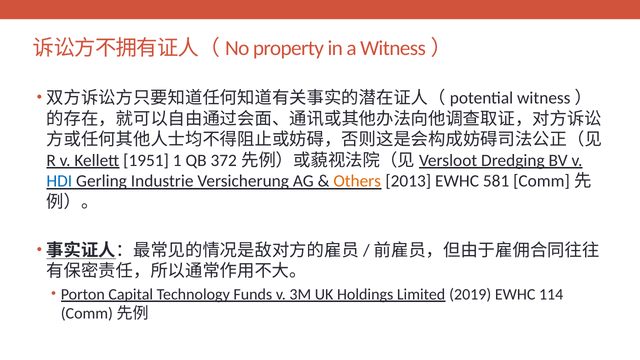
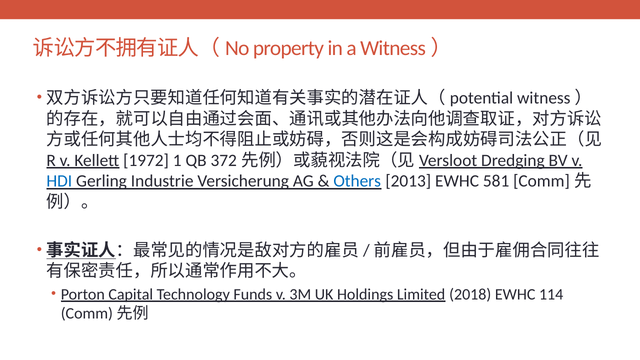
1951: 1951 -> 1972 (146, 160)
Others colour: orange -> blue (357, 181)
2019: 2019 -> 2018 (470, 294)
